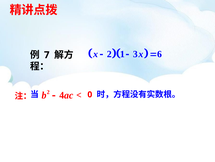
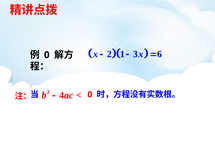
7: 7 -> 0 (47, 55)
